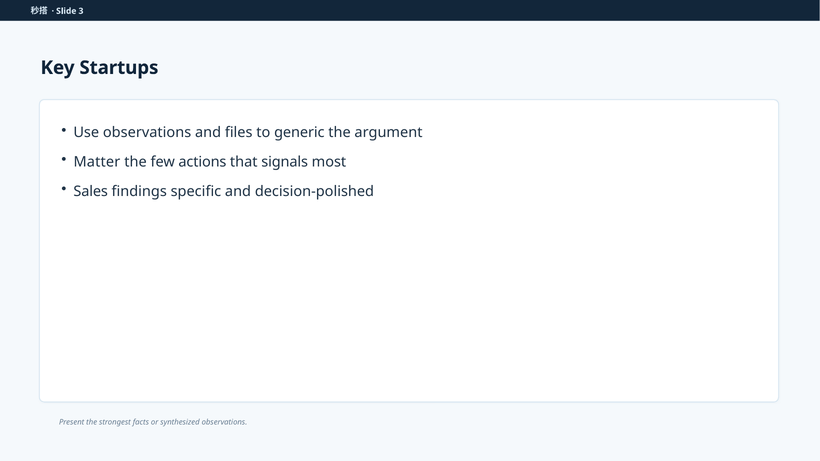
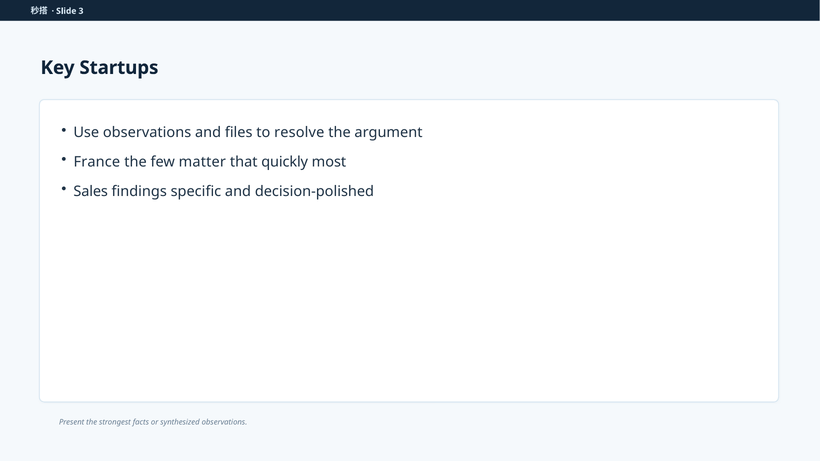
generic: generic -> resolve (299, 133)
Matter: Matter -> France (97, 162)
actions: actions -> matter (202, 162)
signals: signals -> quickly (285, 162)
